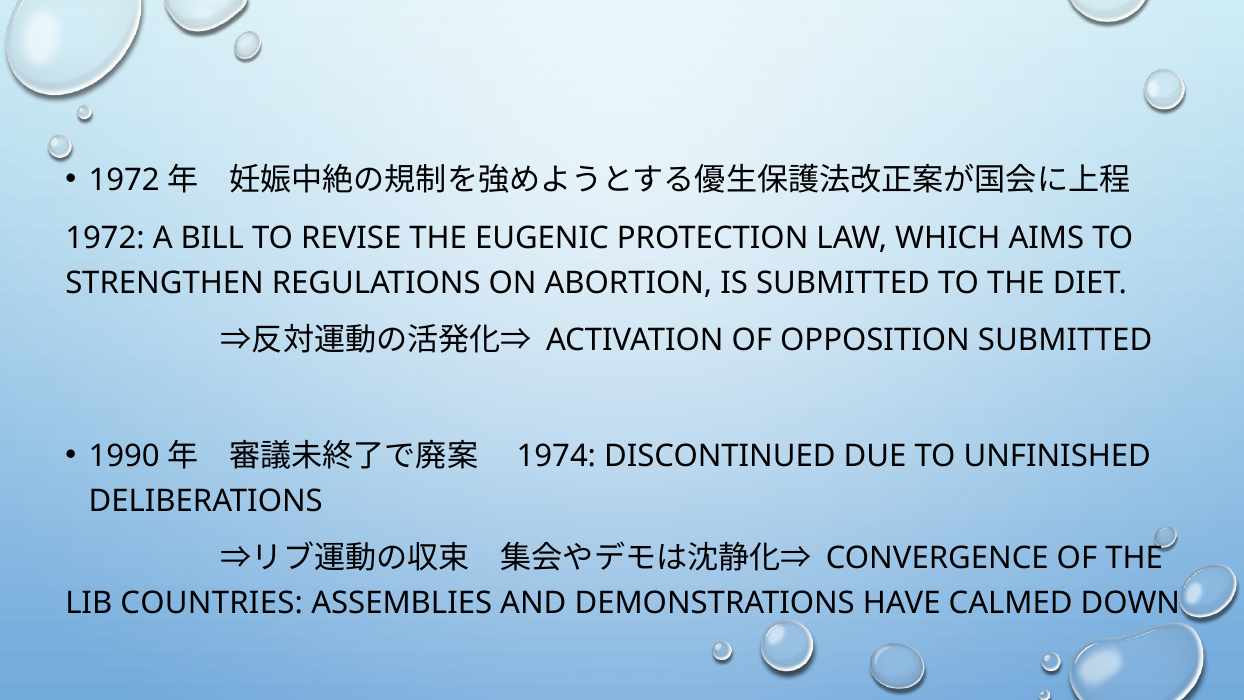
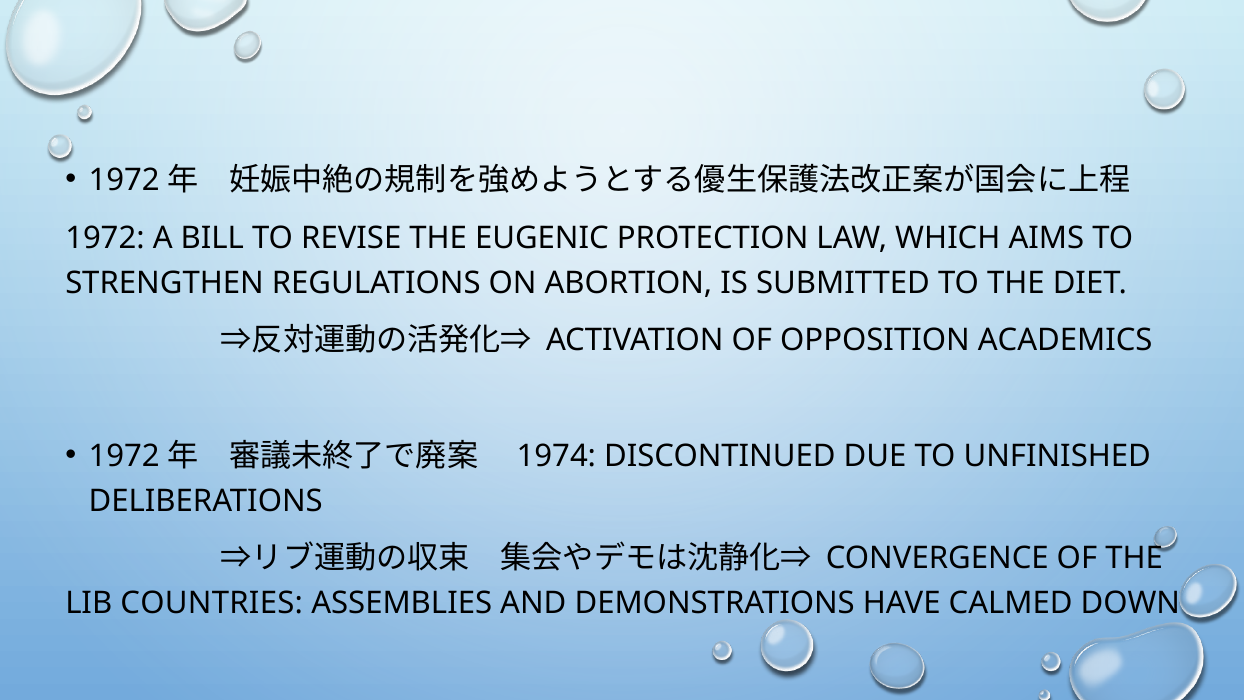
OPPOSITION SUBMITTED: SUBMITTED -> ACADEMICS (1065, 340)
1990: 1990 -> 1972 (124, 456)
